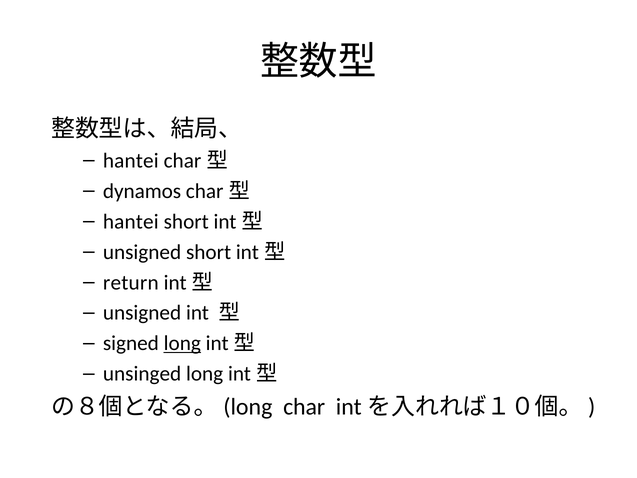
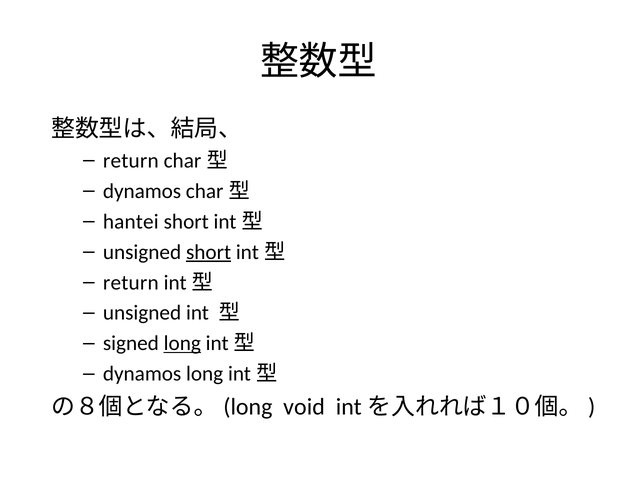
hantei: hantei -> return (131, 161)
short underline: none -> present (209, 252)
unsinged: unsinged -> dynamos (142, 374)
char: char -> void (304, 407)
